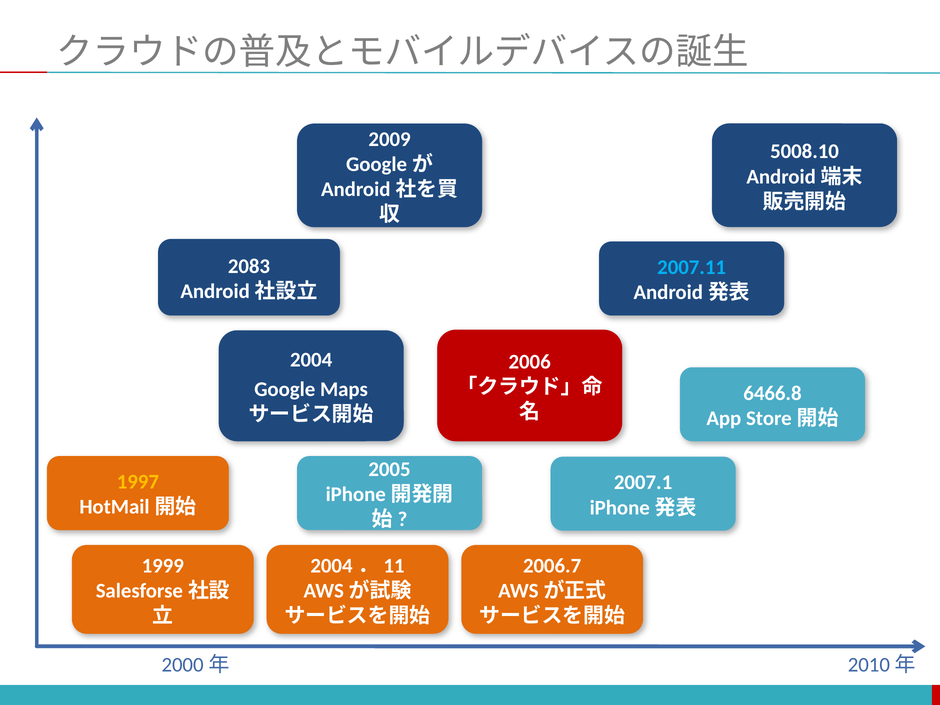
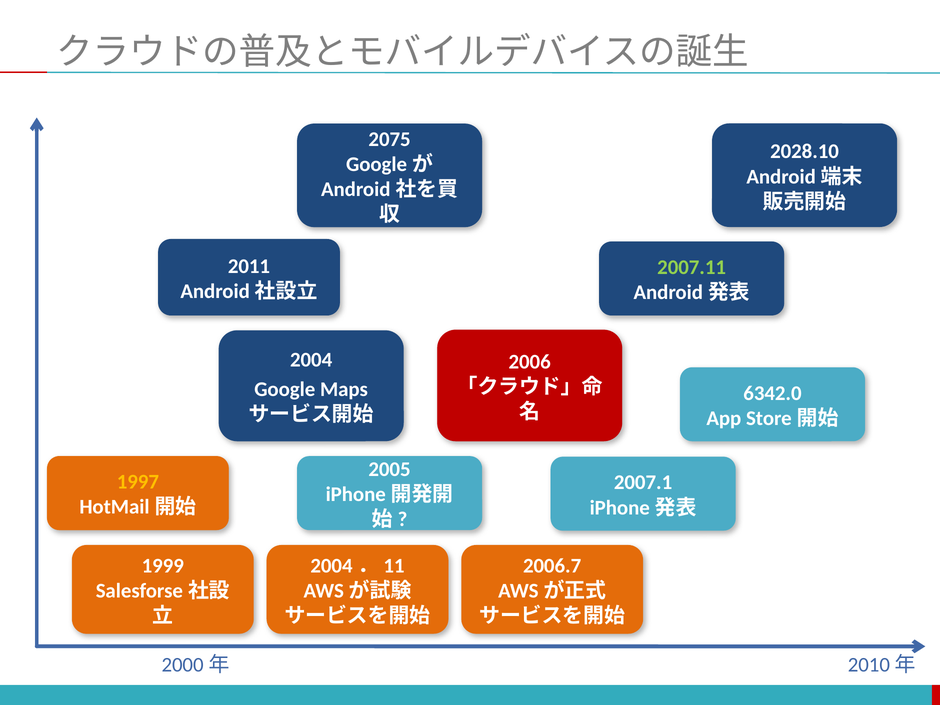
2009: 2009 -> 2075 (390, 139)
5008.10: 5008.10 -> 2028.10 (805, 152)
2083: 2083 -> 2011 (249, 266)
2007.11 colour: light blue -> light green (692, 267)
6466.8: 6466.8 -> 6342.0 (772, 393)
